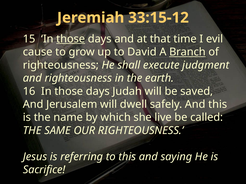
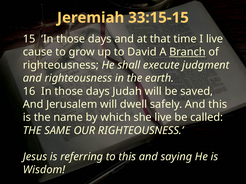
33:15-12: 33:15-12 -> 33:15-15 (158, 18)
those underline: present -> none (71, 39)
I evil: evil -> live (215, 39)
Sacrifice: Sacrifice -> Wisdom (44, 170)
